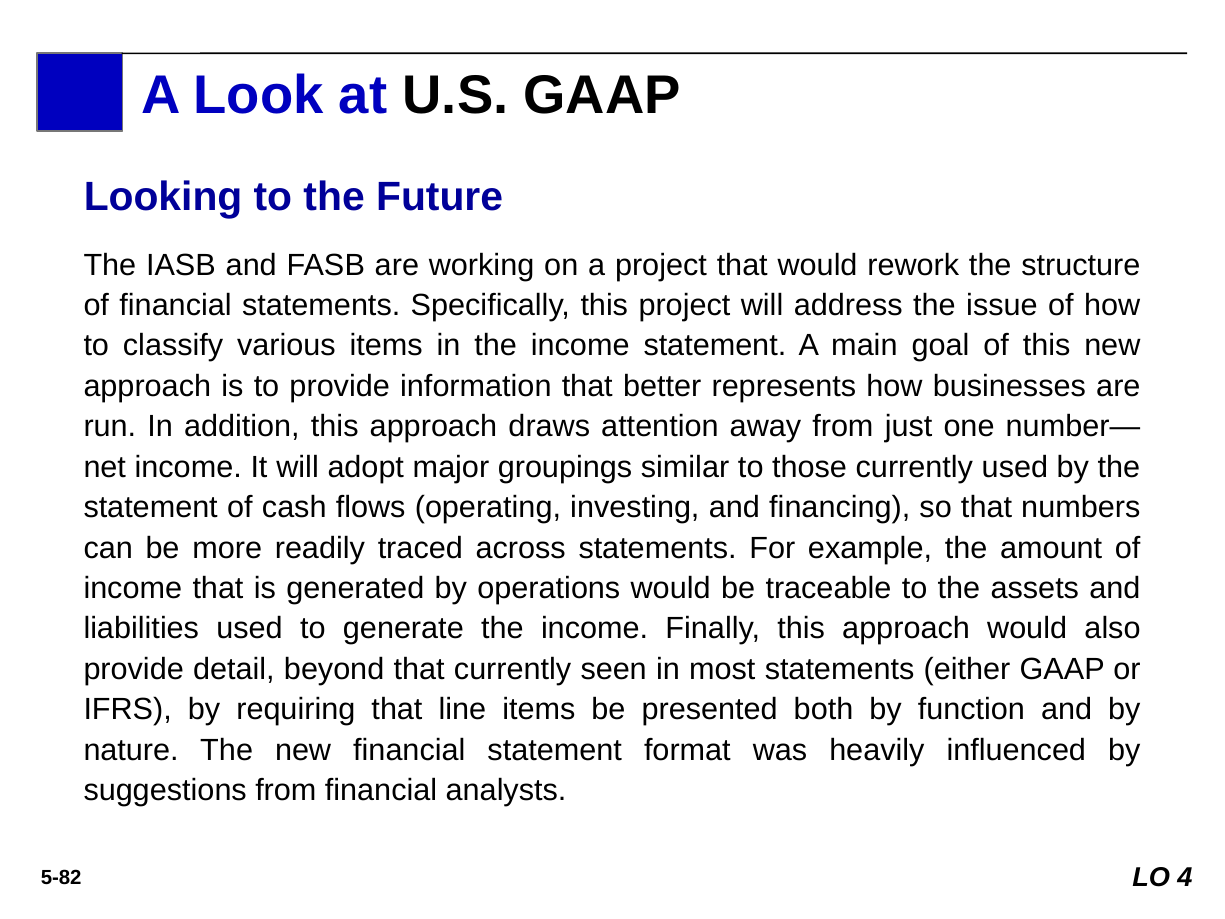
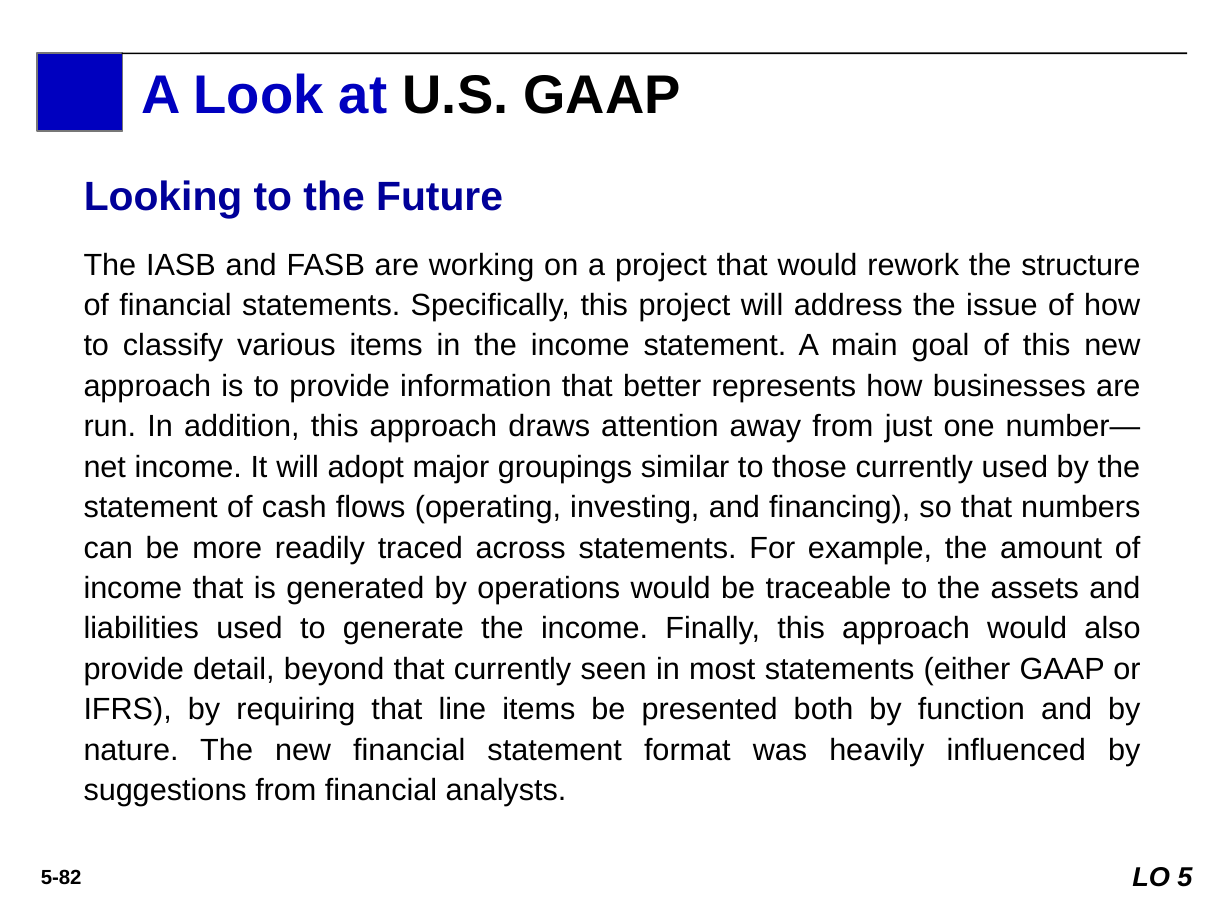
4: 4 -> 5 (1185, 878)
